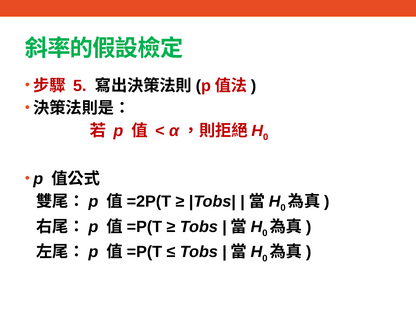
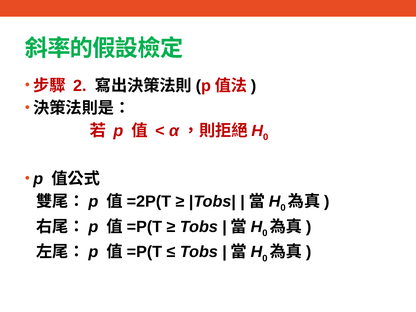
5: 5 -> 2 (80, 86)
